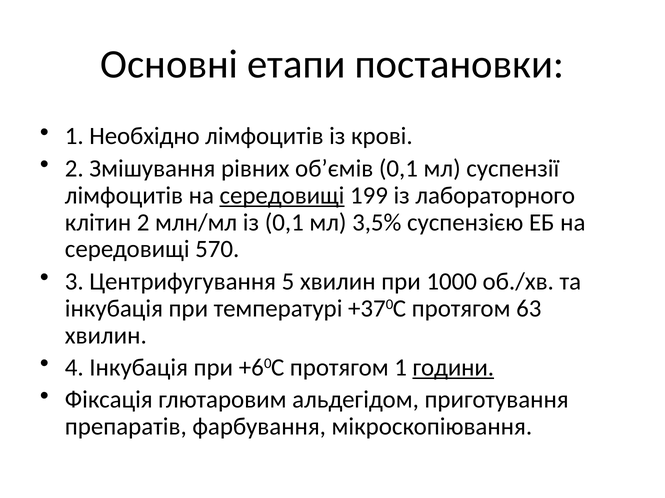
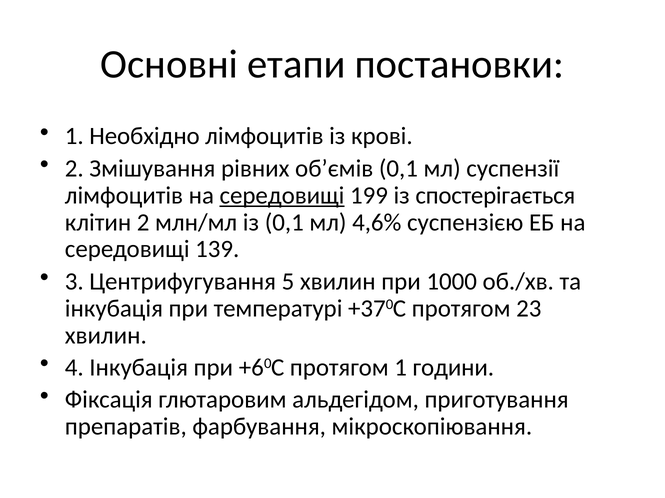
лабораторного: лабораторного -> спостерігається (495, 196)
3,5%: 3,5% -> 4,6% (377, 223)
570: 570 -> 139 (217, 250)
63: 63 -> 23 (529, 309)
години underline: present -> none (453, 368)
